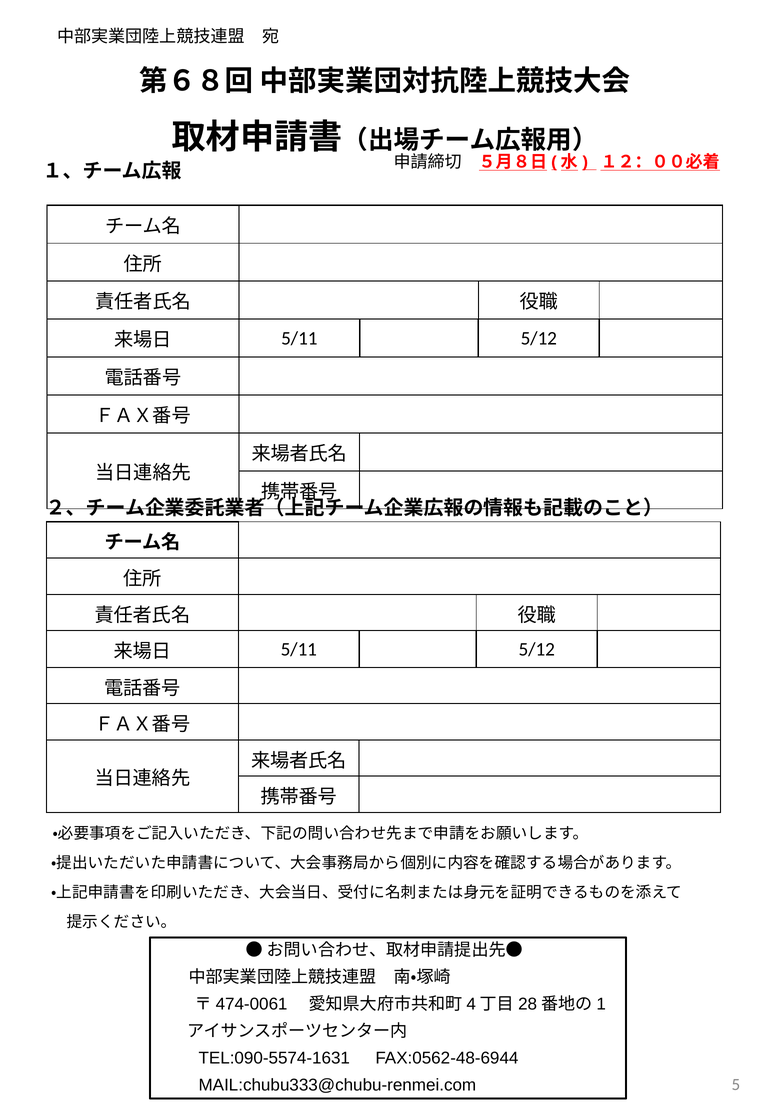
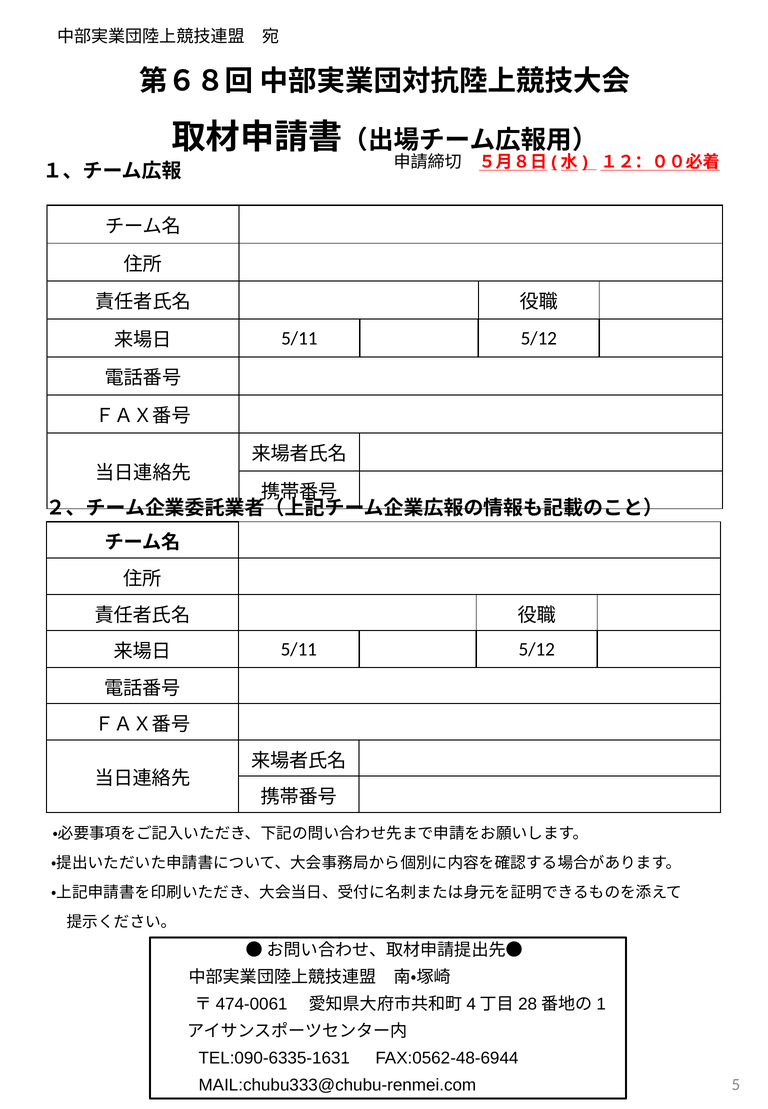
TEL:090-5574-1631: TEL:090-5574-1631 -> TEL:090-6335-1631 (274, 1058)
